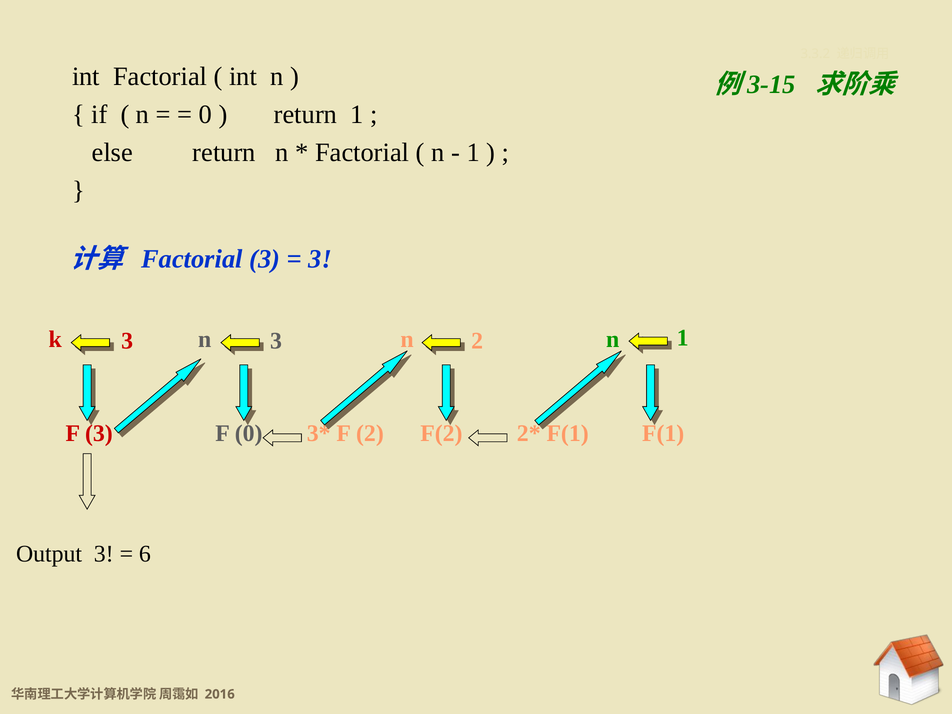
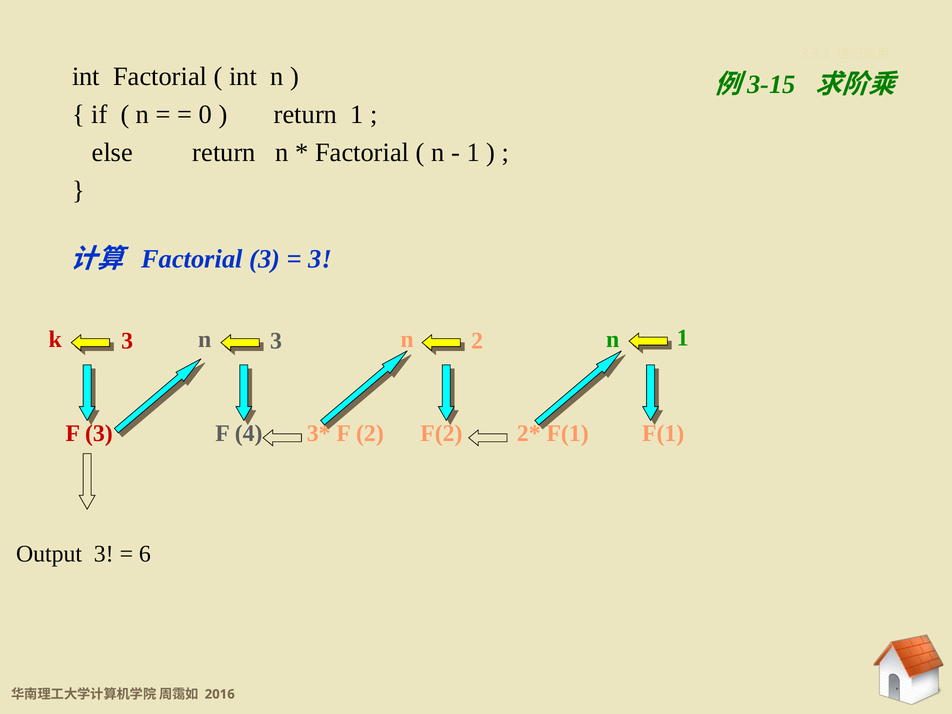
F 0: 0 -> 4 (249, 433)
